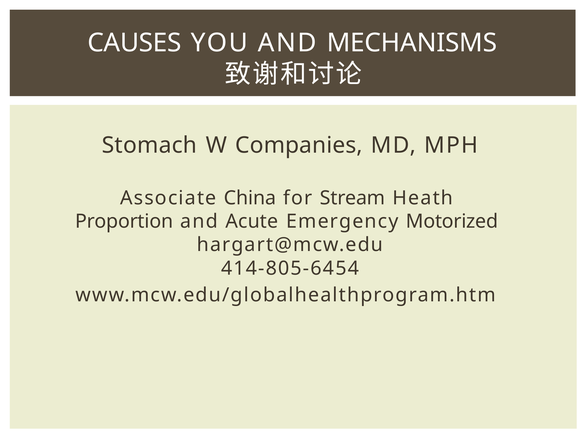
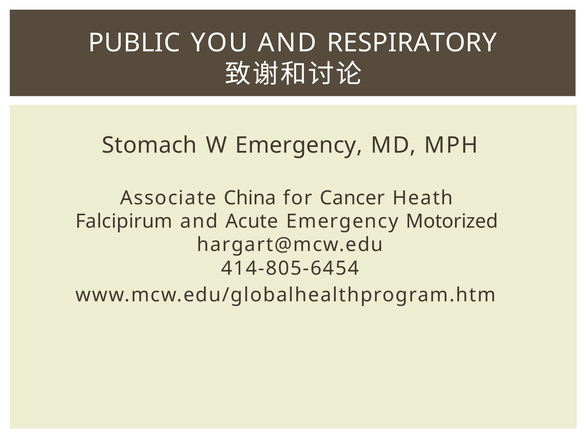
CAUSES: CAUSES -> PUBLIC (134, 43)
MECHANISMS: MECHANISMS -> RESPIRATORY (412, 43)
W Companies: Companies -> Emergency (299, 145)
Stream: Stream -> Cancer (352, 198)
Proportion: Proportion -> Falcipirum (124, 222)
